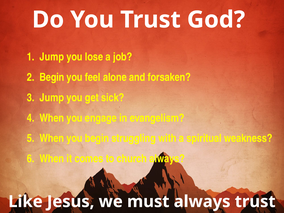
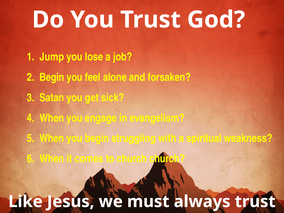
3 Jump: Jump -> Satan (52, 98)
church always: always -> church (167, 159)
